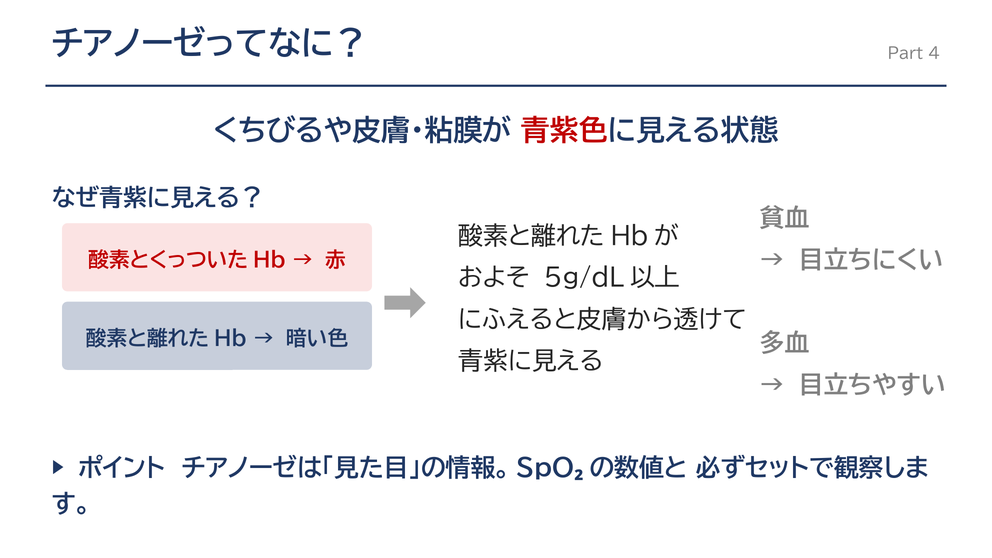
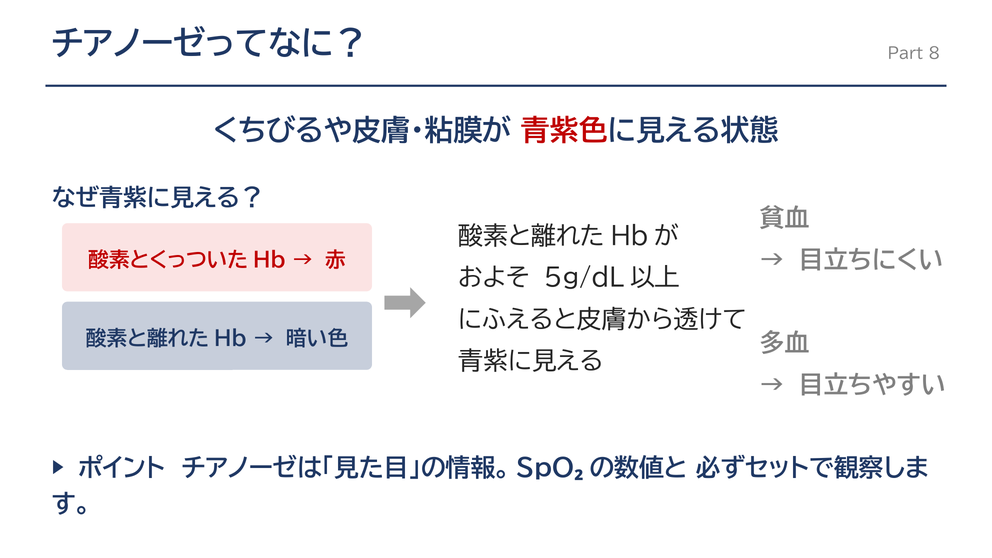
4: 4 -> 8 (934, 54)
